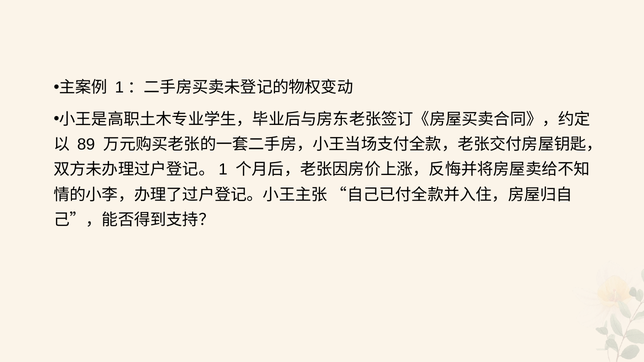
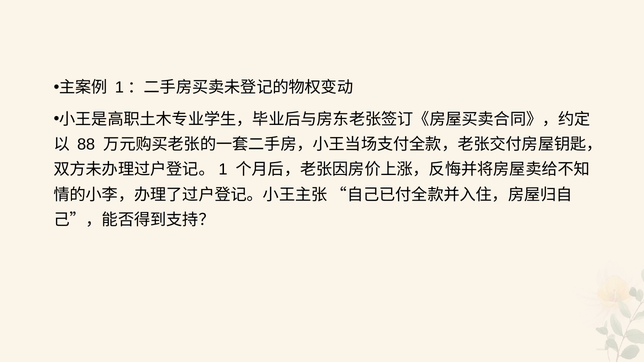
89: 89 -> 88 (86, 145)
